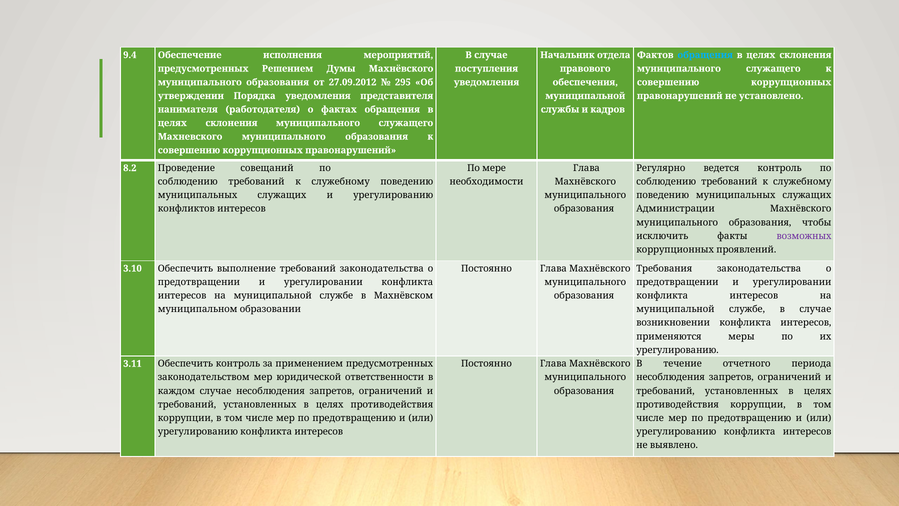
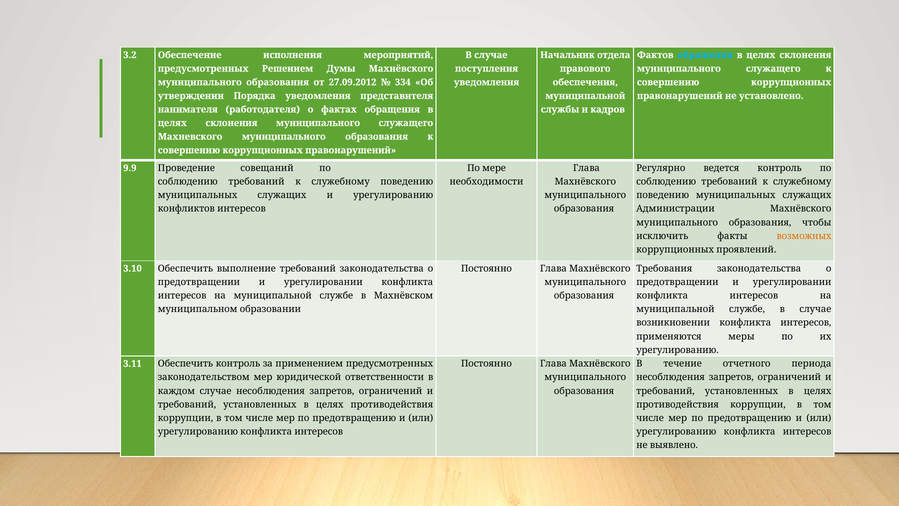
9.4: 9.4 -> 3.2 (130, 55)
295: 295 -> 334 (403, 82)
8.2: 8.2 -> 9.9 (130, 168)
возможных colour: purple -> orange (804, 236)
